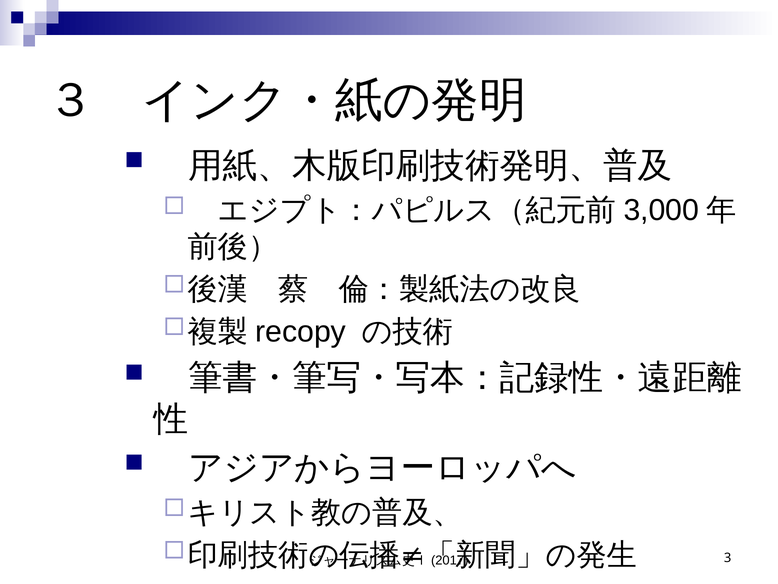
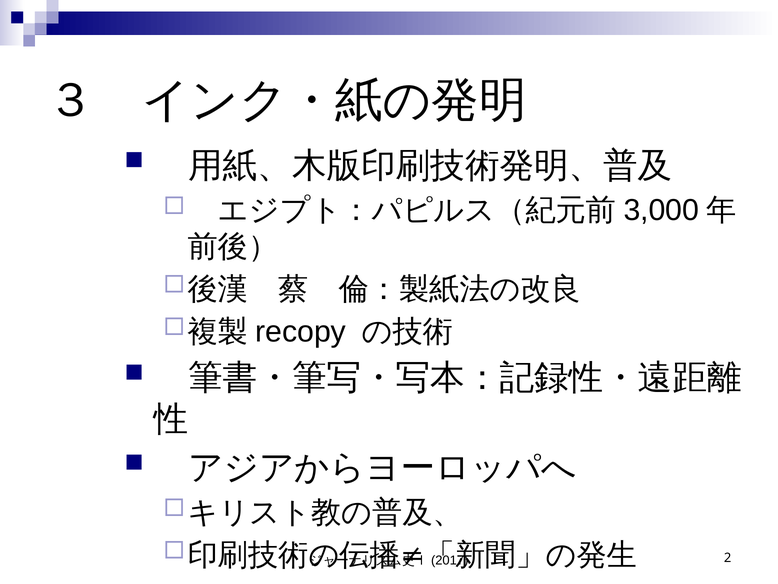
3: 3 -> 2 (728, 558)
